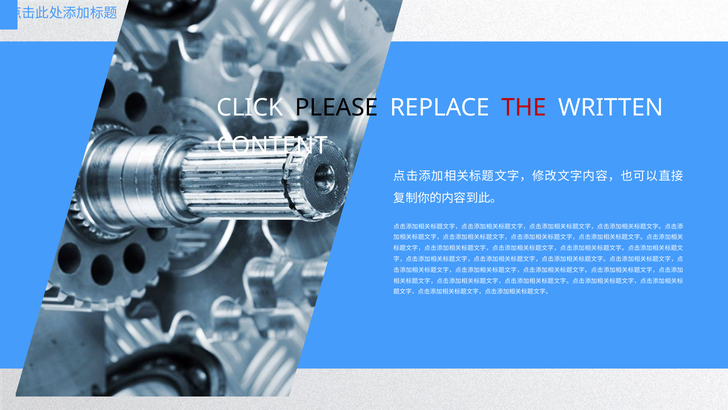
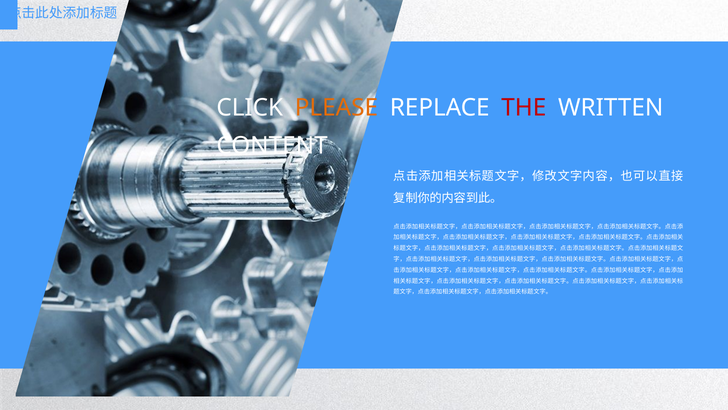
PLEASE colour: black -> orange (336, 108)
